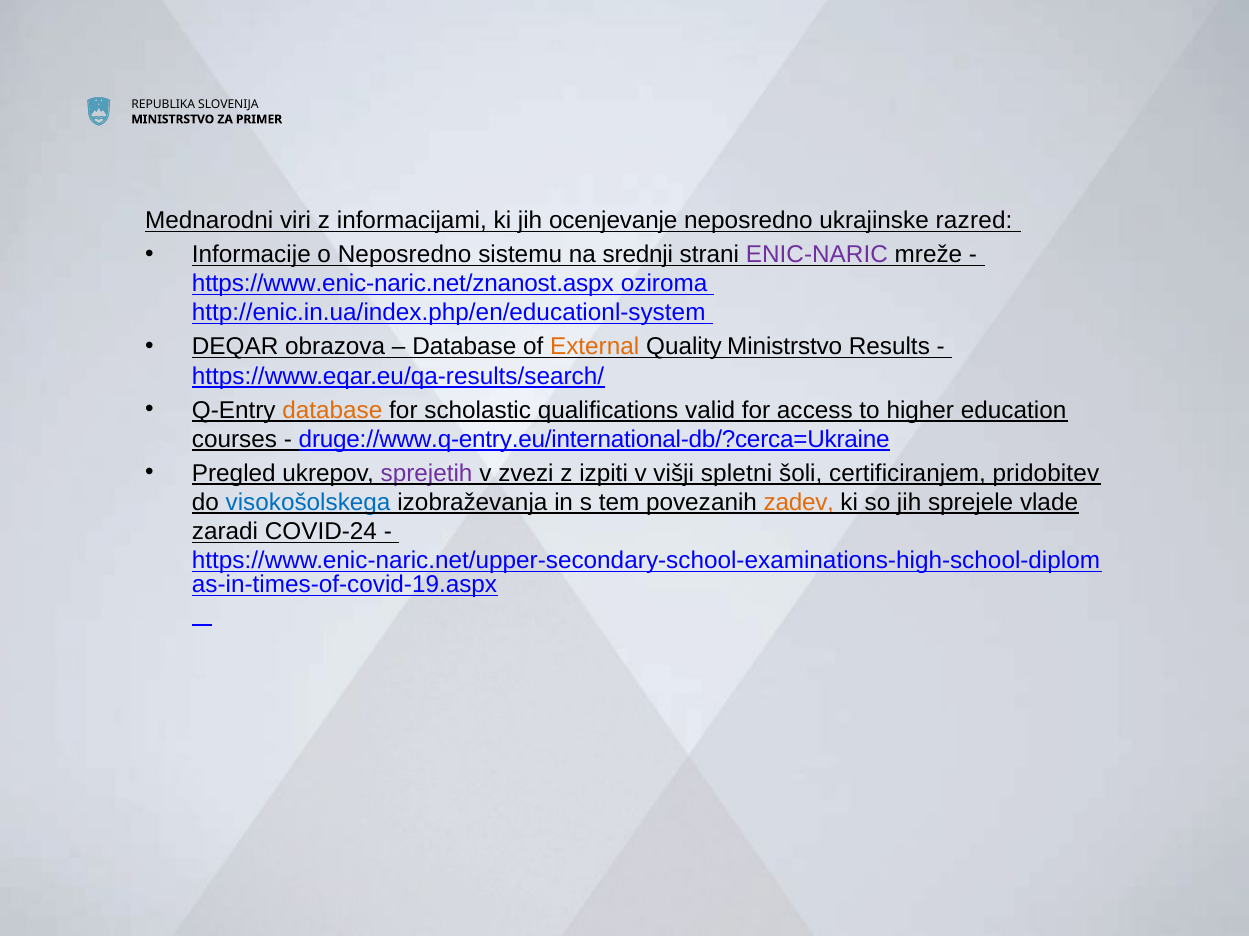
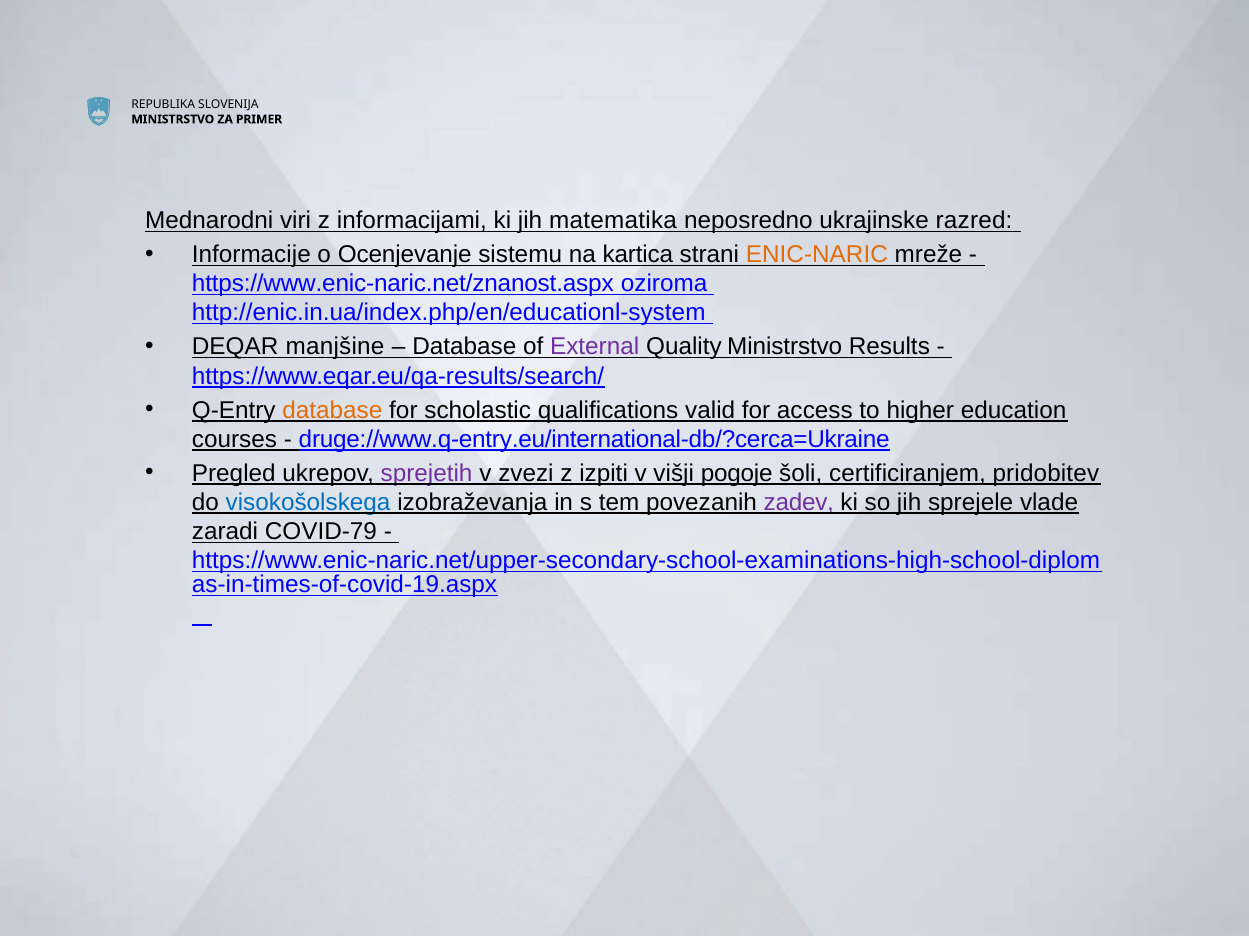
ocenjevanje: ocenjevanje -> matematika (613, 221)
o Neposredno: Neposredno -> Ocenjevanje (405, 255)
srednji: srednji -> kartica (638, 255)
ENIC-NARIC colour: purple -> orange (817, 255)
obrazova: obrazova -> manjšine (335, 347)
External colour: orange -> purple (595, 347)
spletni: spletni -> pogoje (737, 474)
zadev colour: orange -> purple (799, 503)
COVID-24: COVID-24 -> COVID-79 (321, 532)
